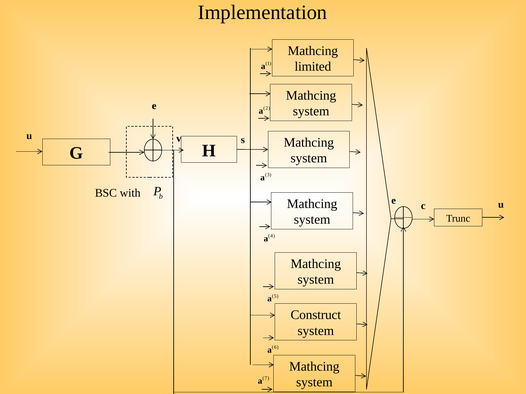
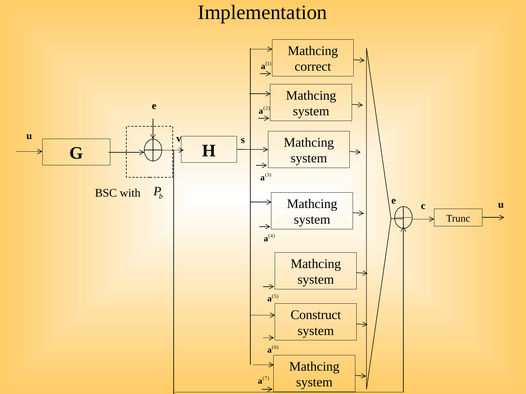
limited: limited -> correct (313, 67)
